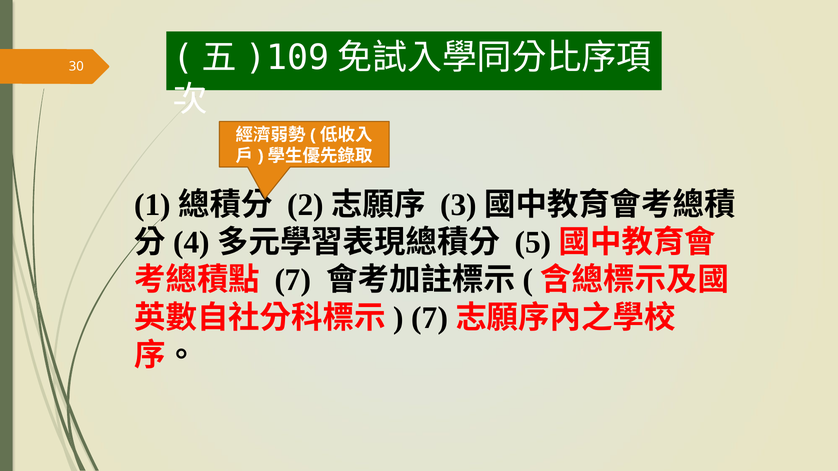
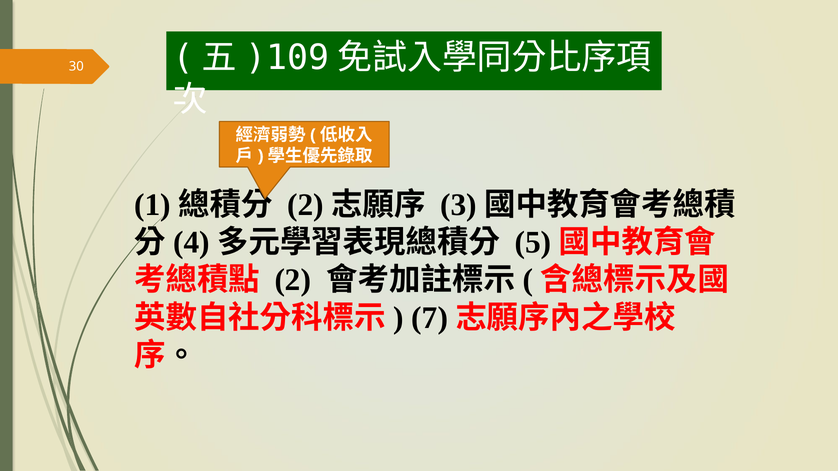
7: 7 -> 2 (293, 280)
